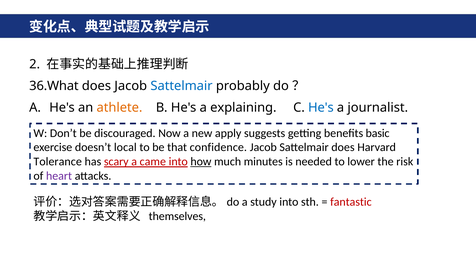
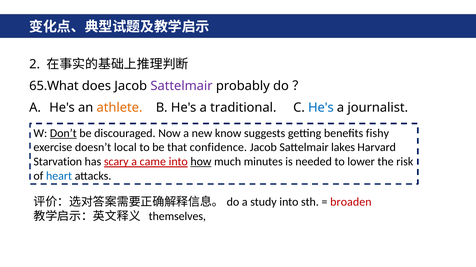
36.What: 36.What -> 65.What (54, 86)
Sattelmair colour: blue -> purple (182, 86)
explaining: explaining -> traditional (243, 108)
Don’t underline: none -> present (63, 134)
apply: apply -> know (228, 134)
basic: basic -> fishy (377, 134)
Sattelmair does: does -> lakes (343, 148)
Tolerance: Tolerance -> Starvation (58, 162)
heart colour: purple -> blue (59, 176)
fantastic: fantastic -> broaden (351, 203)
